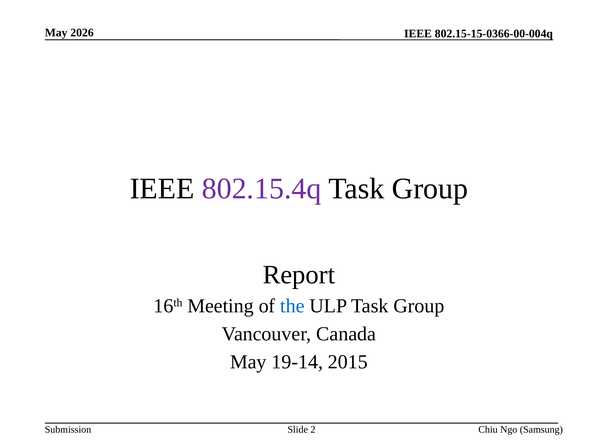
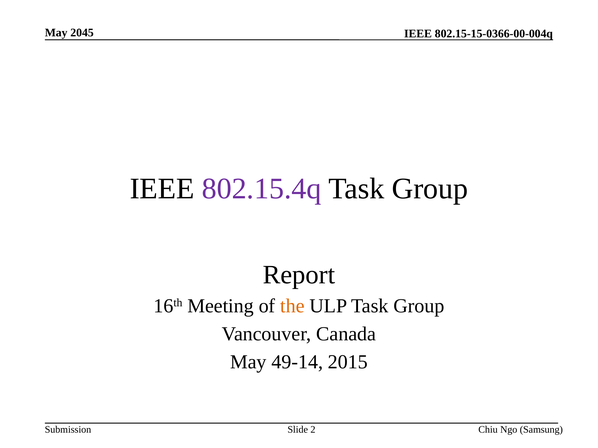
2026: 2026 -> 2045 (82, 33)
the colour: blue -> orange (292, 306)
19-14: 19-14 -> 49-14 (297, 362)
